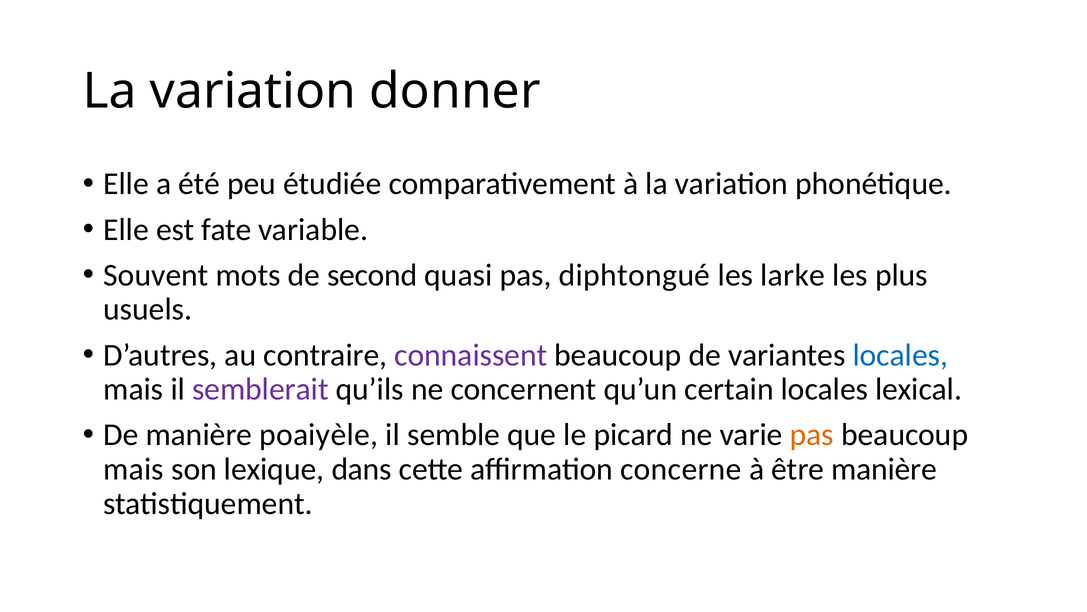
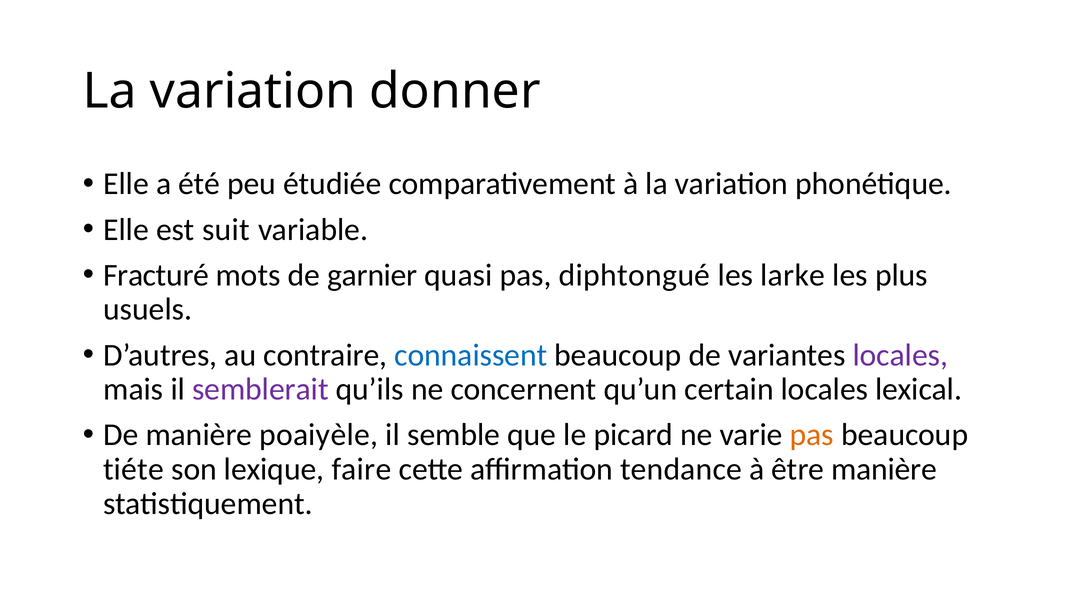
fate: fate -> suit (226, 229)
Souvent: Souvent -> Fracturé (156, 275)
second: second -> garnier (372, 275)
connaissent colour: purple -> blue (471, 355)
locales colour: blue -> purple (900, 355)
mais: mais -> tiéte (134, 469)
dans: dans -> faire (361, 469)
concerne: concerne -> tendance (681, 469)
